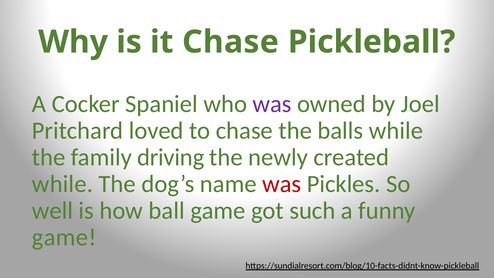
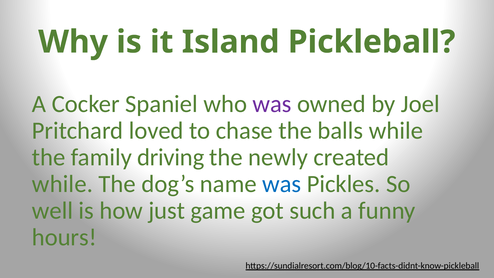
it Chase: Chase -> Island (231, 42)
was colour: red -> blue (282, 184)
ball: ball -> just (167, 211)
game: game -> hours (64, 237)
